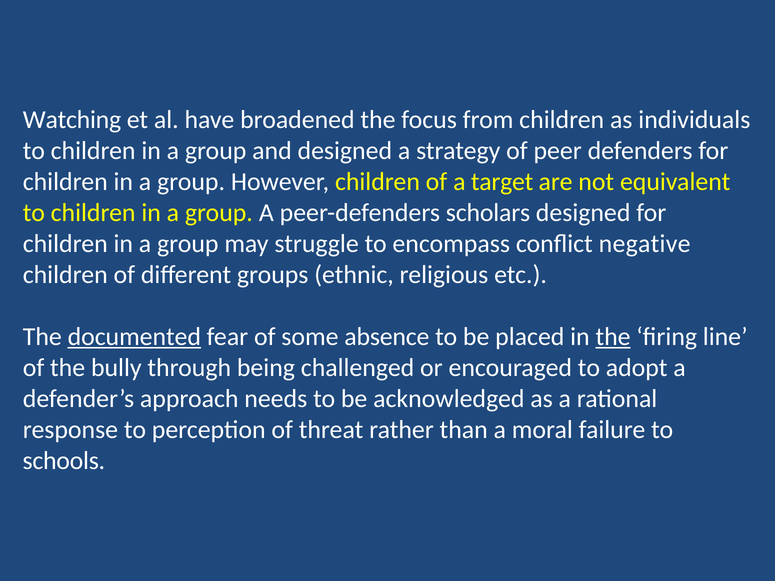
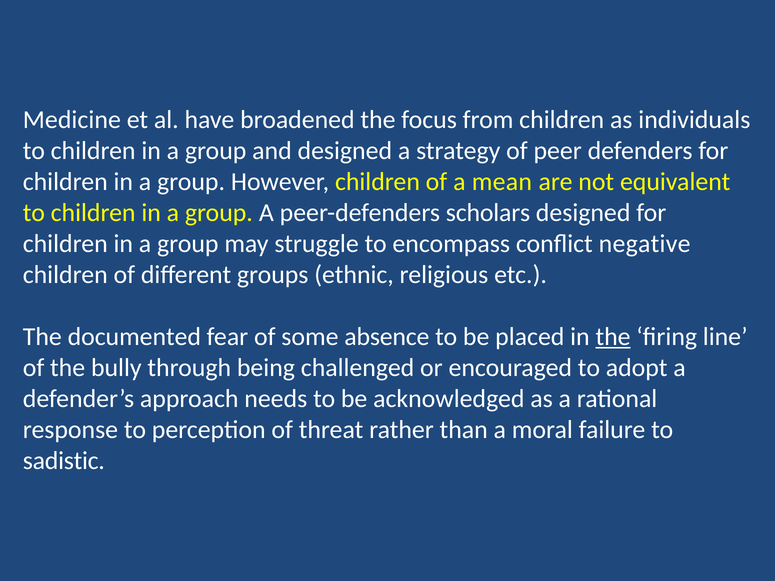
Watching: Watching -> Medicine (72, 120)
target: target -> mean (502, 182)
documented underline: present -> none (134, 337)
schools: schools -> sadistic (64, 461)
